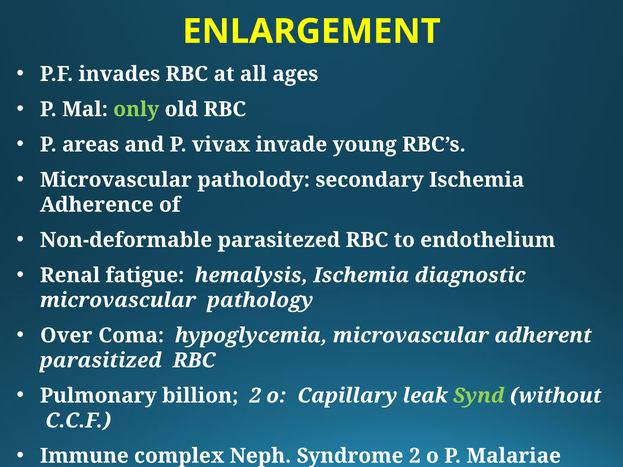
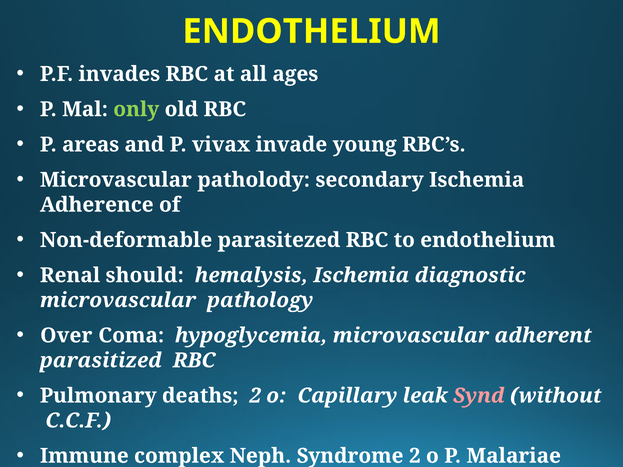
ENLARGEMENT: ENLARGEMENT -> ENDOTHELIUM (311, 31)
fatigue: fatigue -> should (145, 275)
billion: billion -> deaths (200, 396)
Synd colour: light green -> pink (479, 396)
